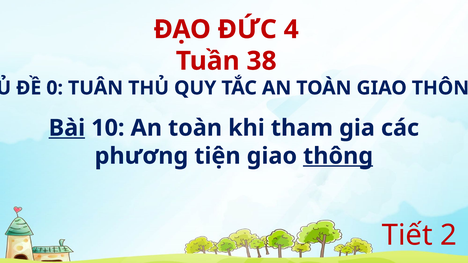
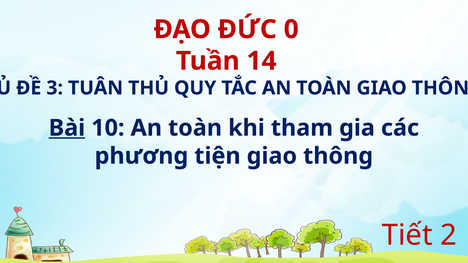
4: 4 -> 0 (291, 29)
38: 38 -> 14 (262, 61)
0: 0 -> 3 (55, 88)
thông underline: present -> none (338, 156)
